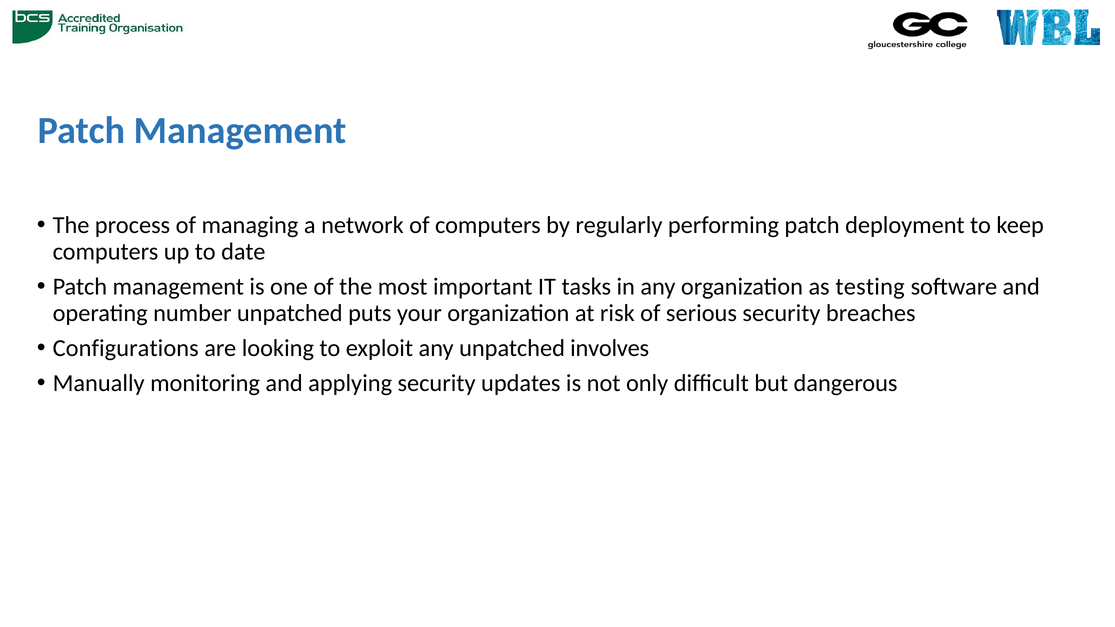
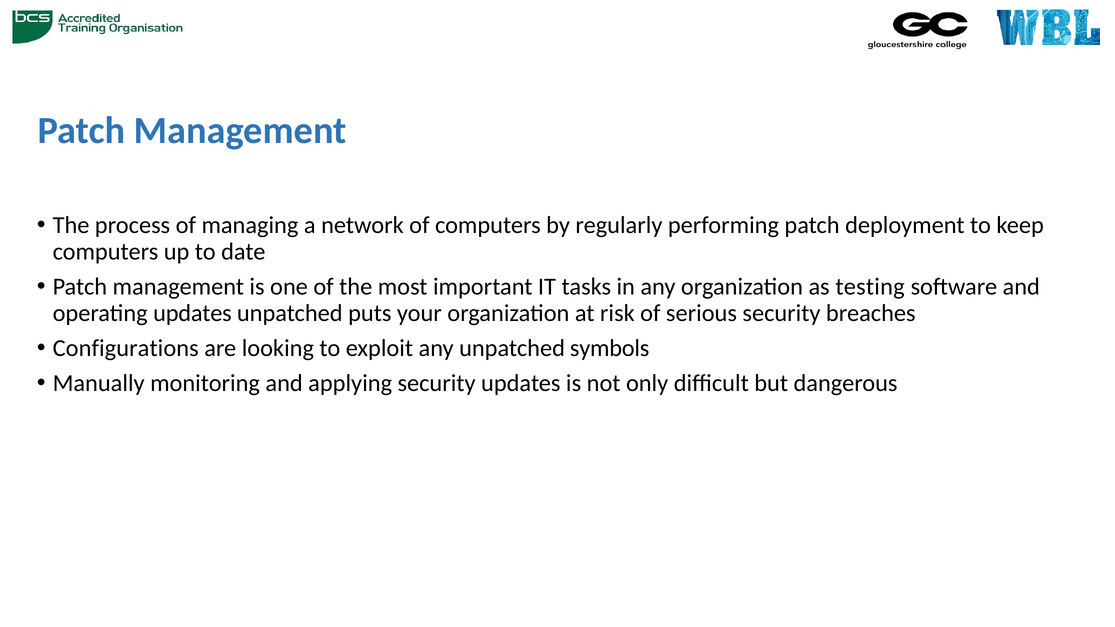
operating number: number -> updates (192, 313)
involves: involves -> symbols (610, 348)
